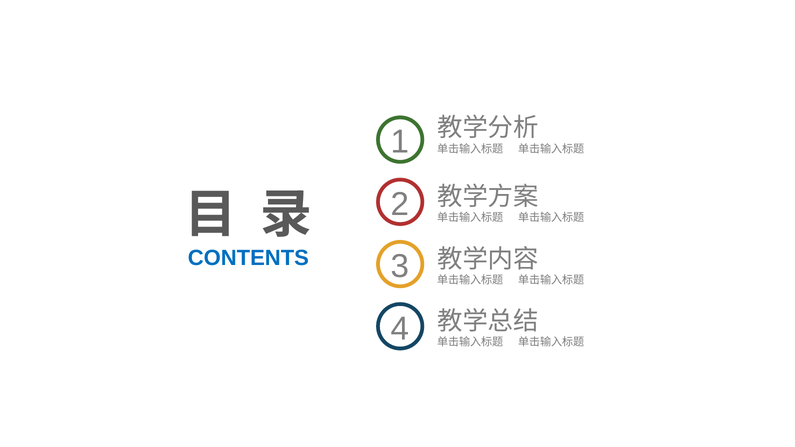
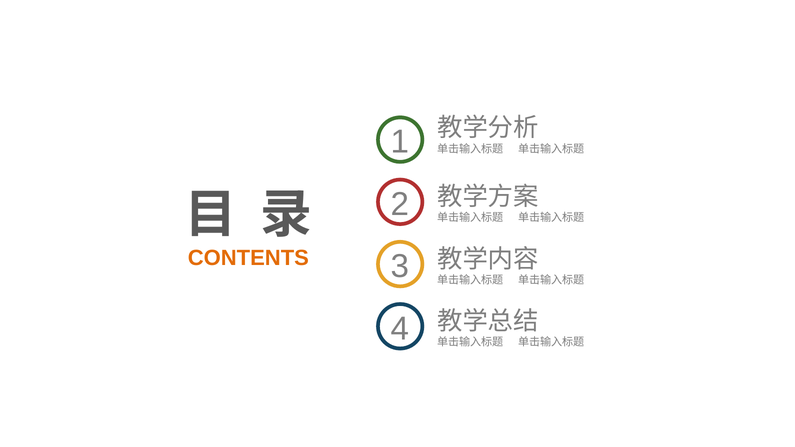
CONTENTS colour: blue -> orange (248, 258)
